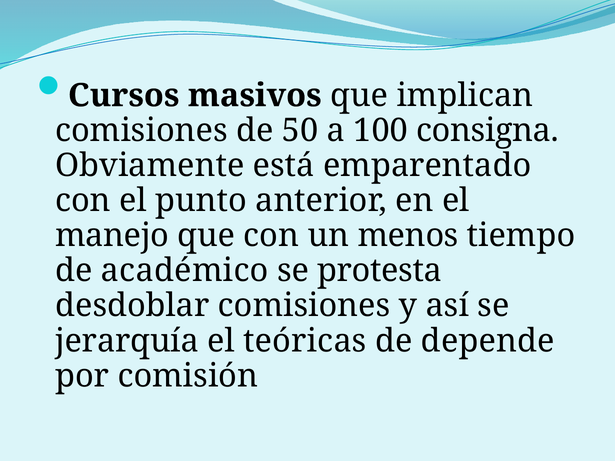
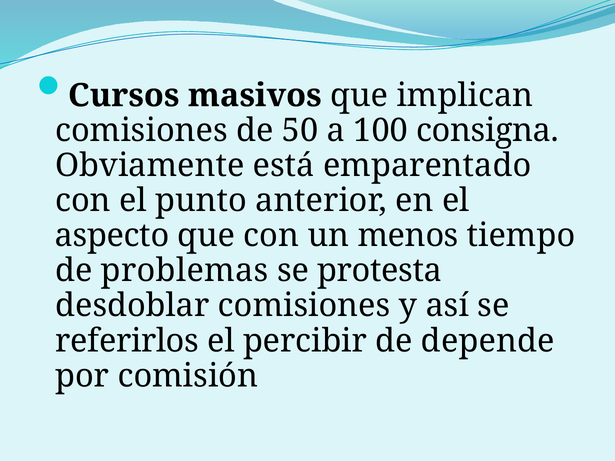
manejo: manejo -> aspecto (112, 236)
académico: académico -> problemas (185, 271)
jerarquía: jerarquía -> referirlos (127, 341)
teóricas: teóricas -> percibir (305, 341)
